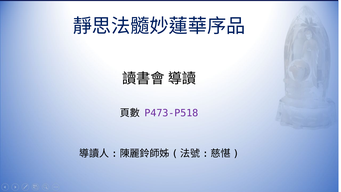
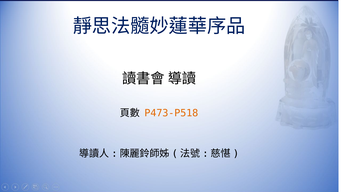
P473-P518 colour: purple -> orange (171, 113)
